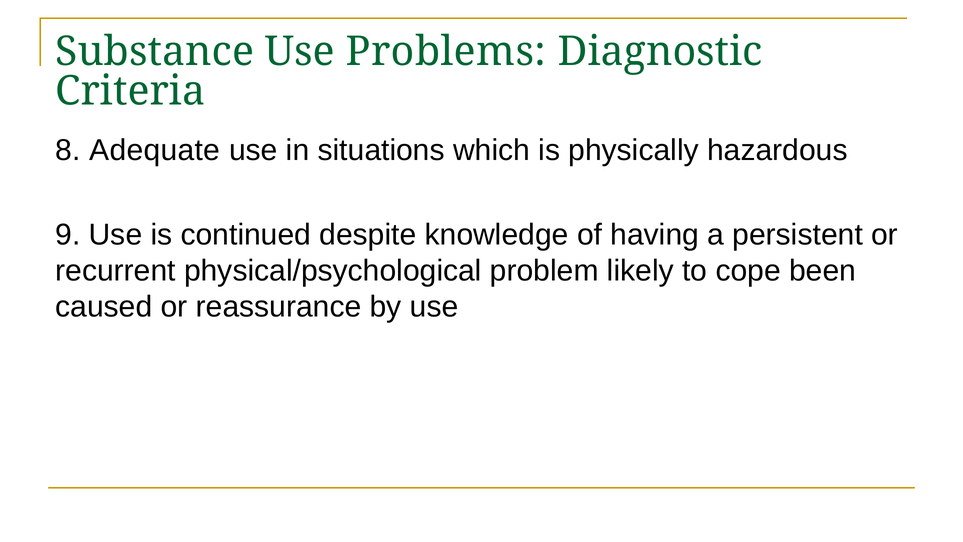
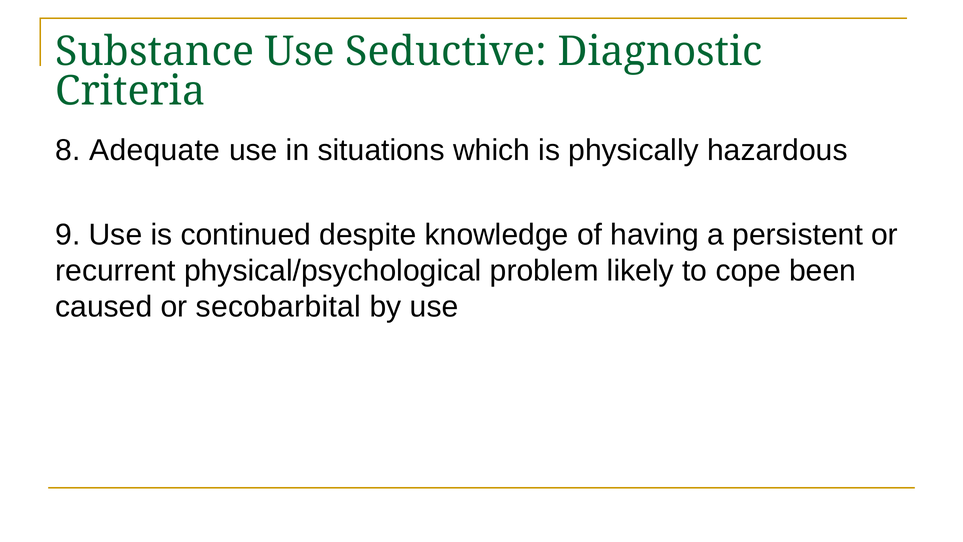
Problems: Problems -> Seductive (446, 51)
reassurance: reassurance -> secobarbital (278, 307)
